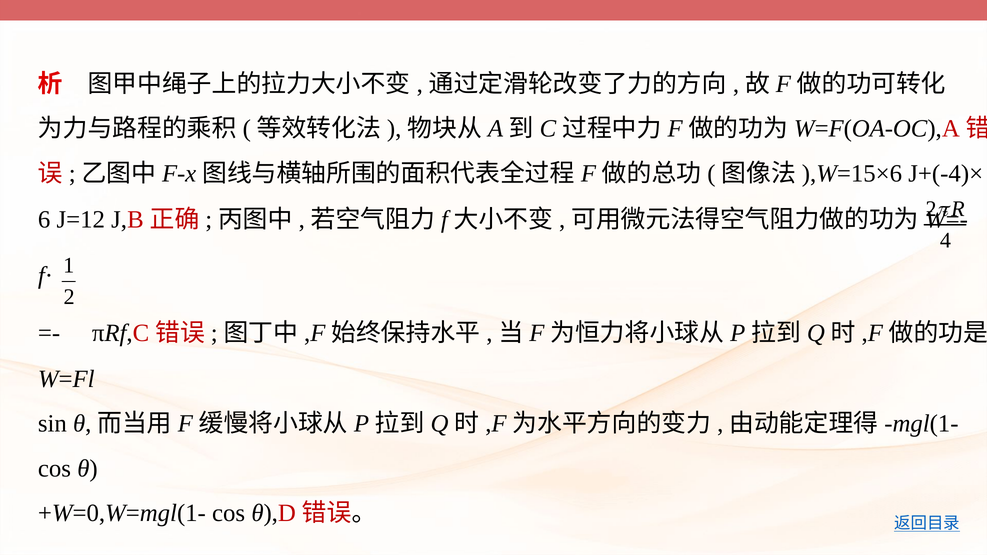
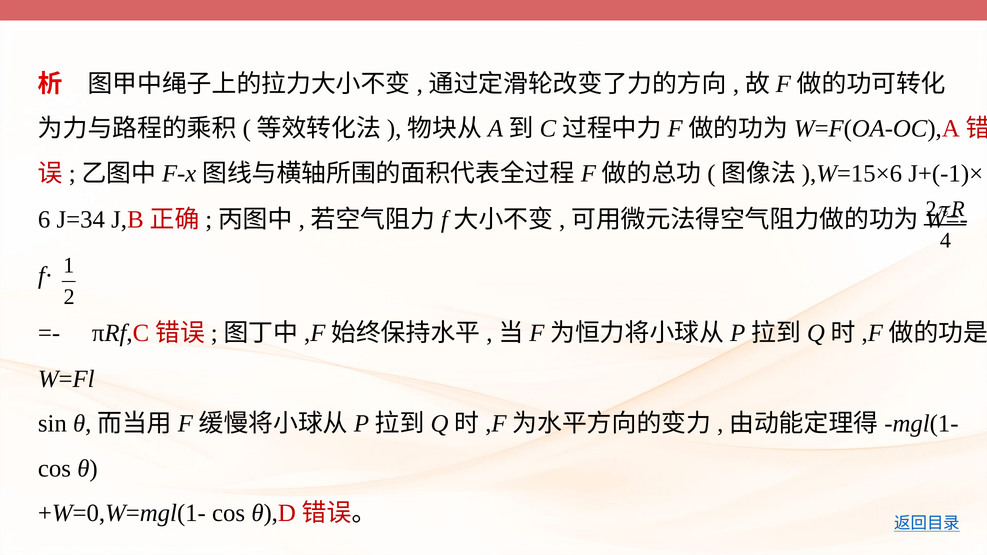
J+(-4)×: J+(-4)× -> J+(-1)× (946, 173)
J=12: J=12 -> J=34 (81, 220)
